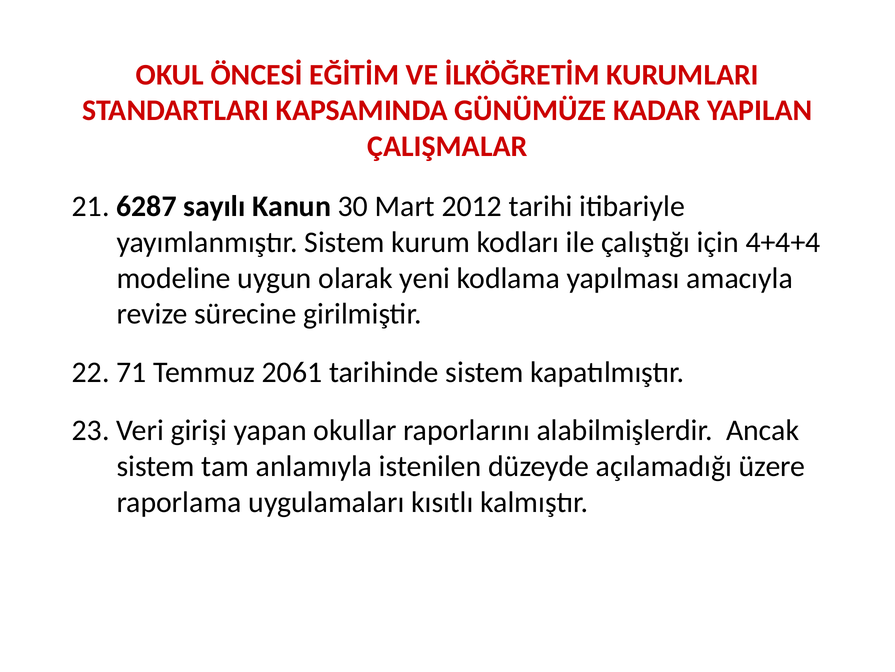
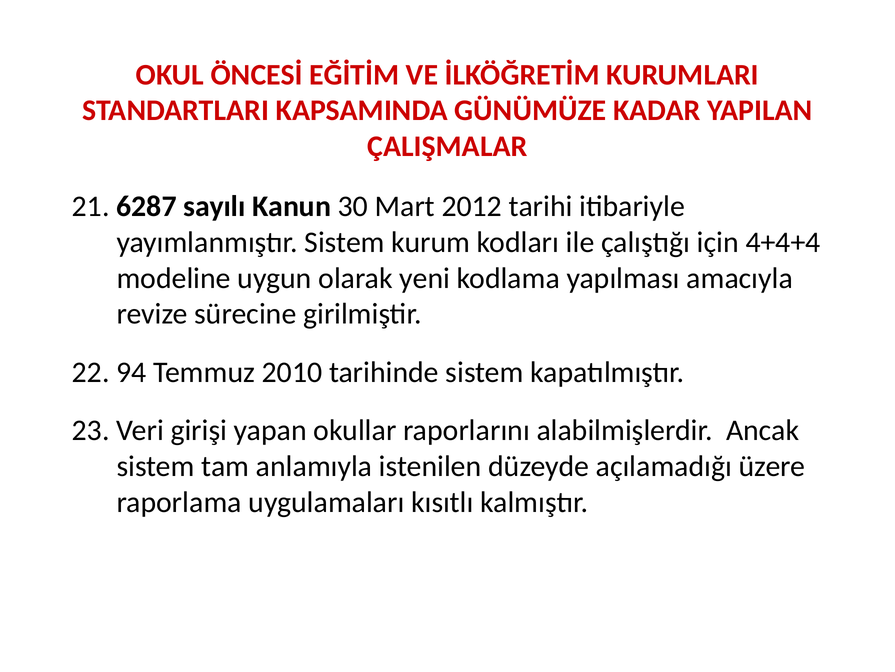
71: 71 -> 94 (131, 372)
2061: 2061 -> 2010 (292, 372)
